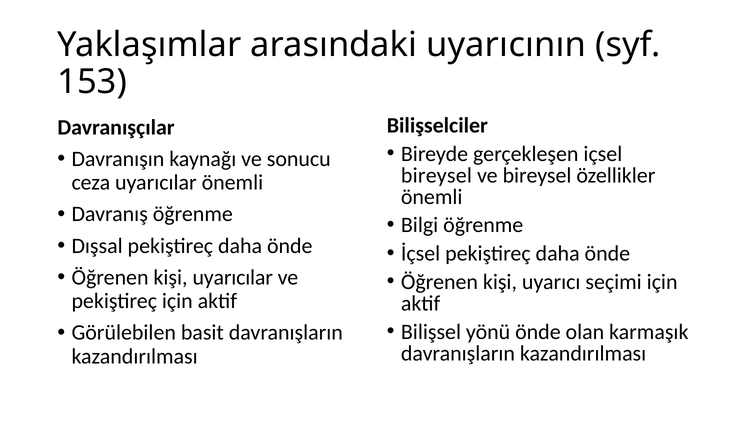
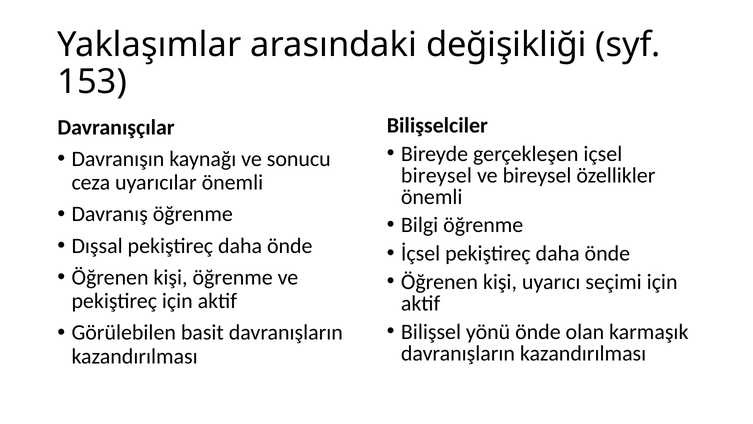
uyarıcının: uyarıcının -> değişikliği (506, 45)
kişi uyarıcılar: uyarıcılar -> öğrenme (233, 277)
